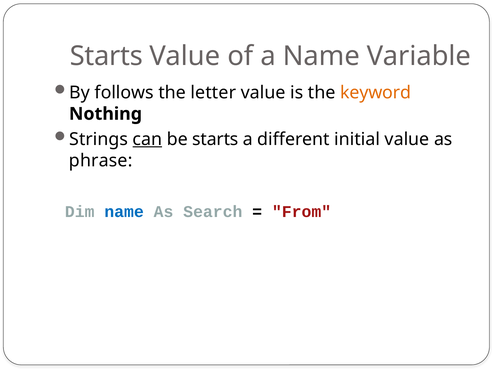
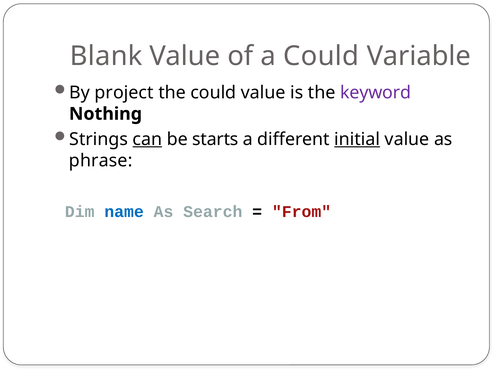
Starts: Starts -> Blank (106, 56)
a Name: Name -> Could (321, 56)
follows: follows -> project (124, 92)
the letter: letter -> could (213, 92)
keyword colour: orange -> purple (376, 92)
initial underline: none -> present (357, 139)
